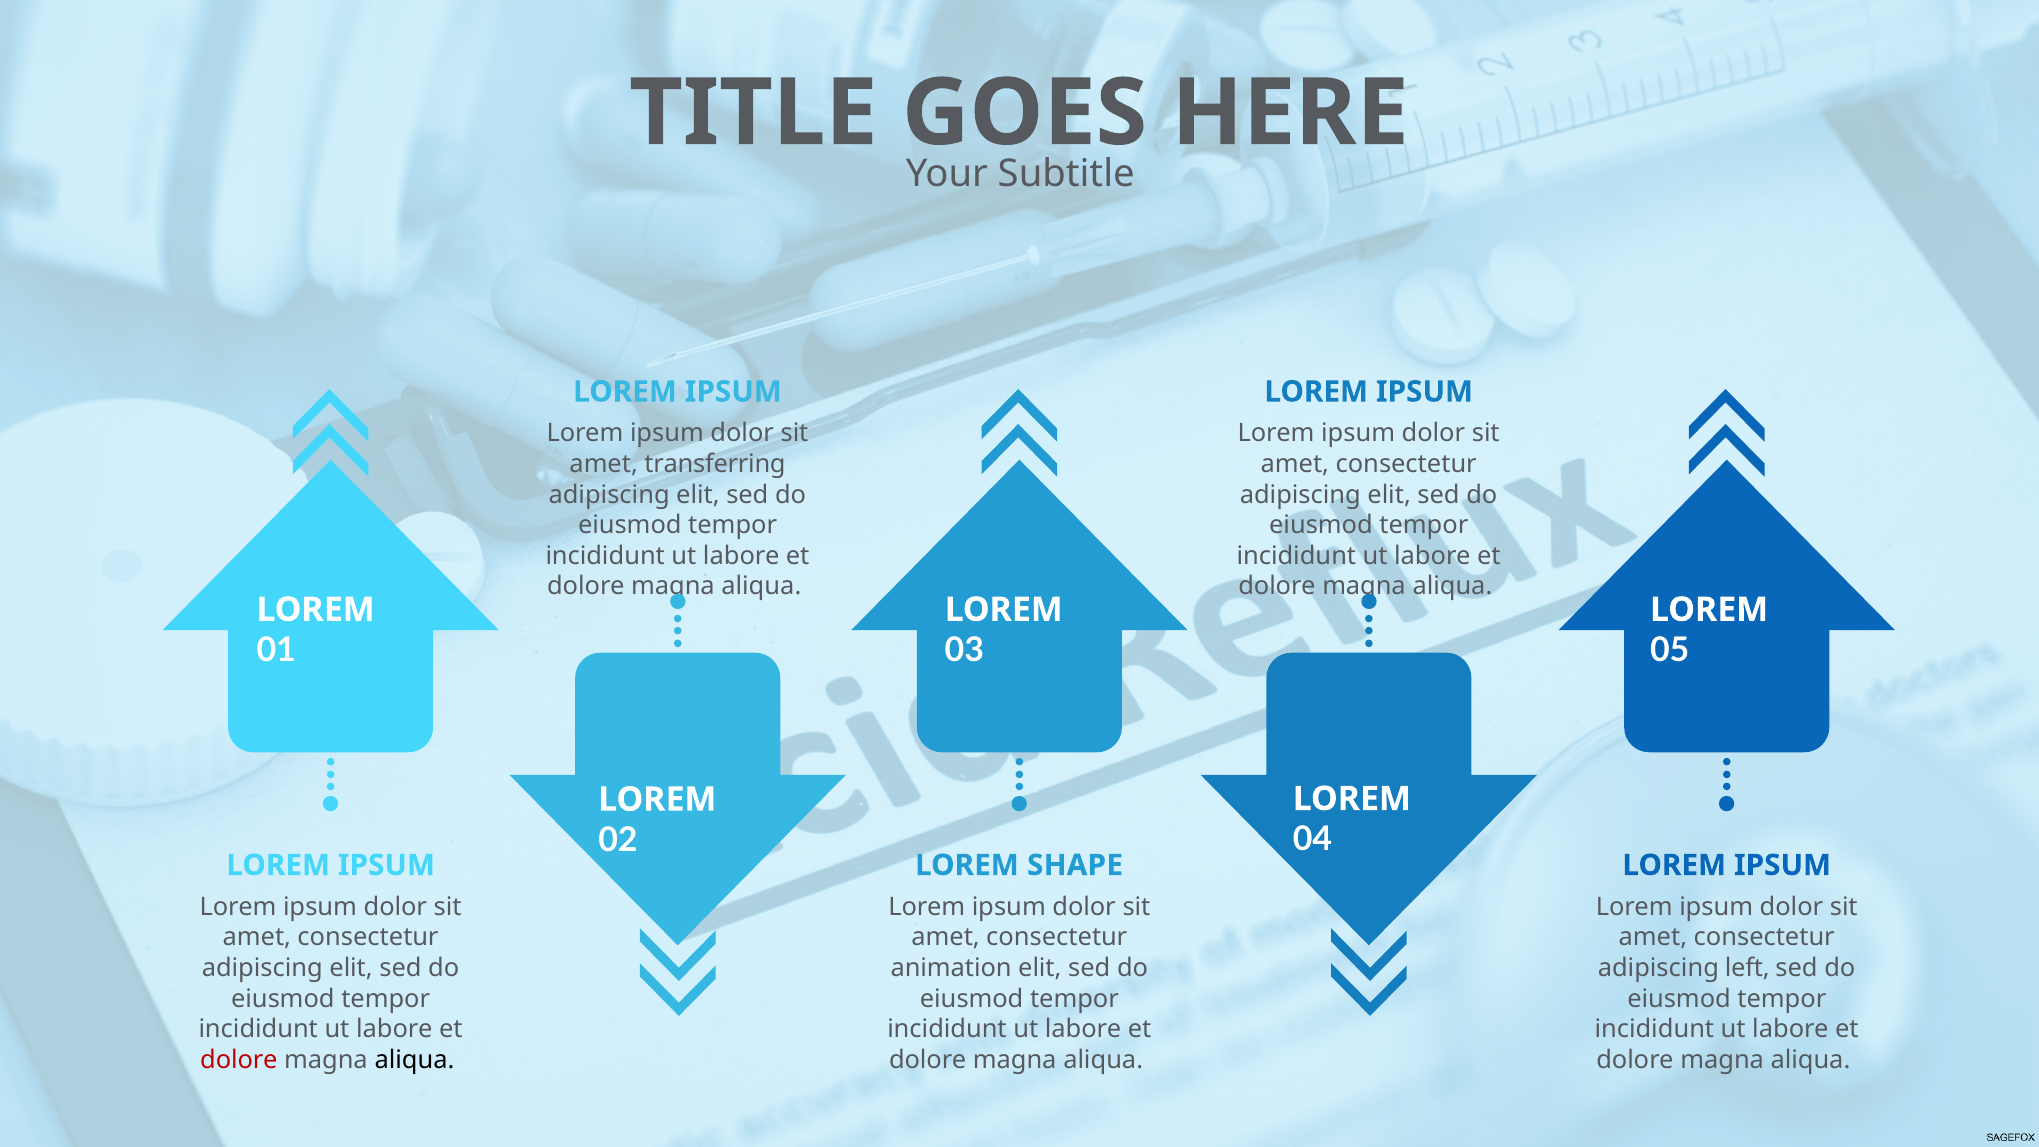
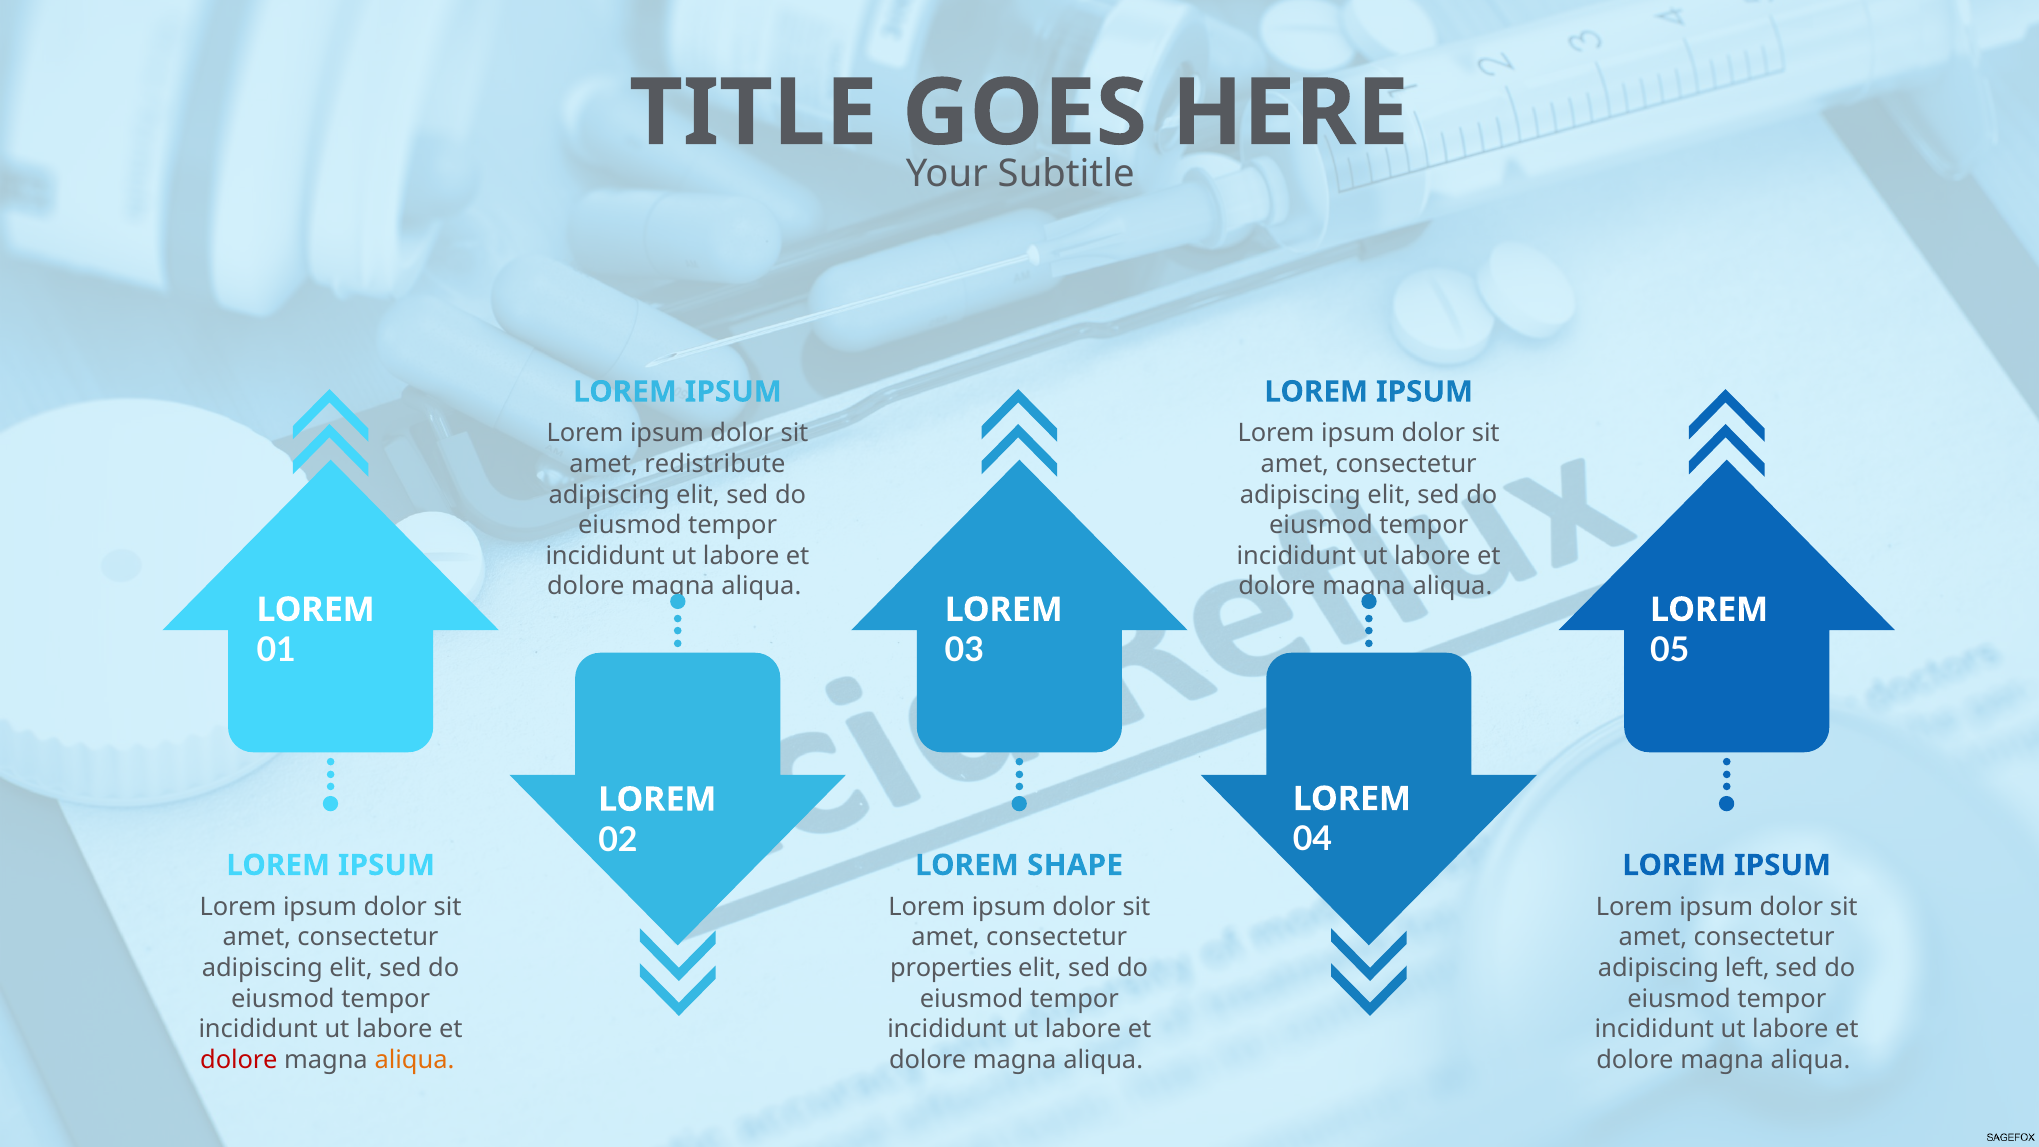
transferring: transferring -> redistribute (715, 464)
animation: animation -> properties (951, 968)
aliqua colour: black -> orange (415, 1060)
